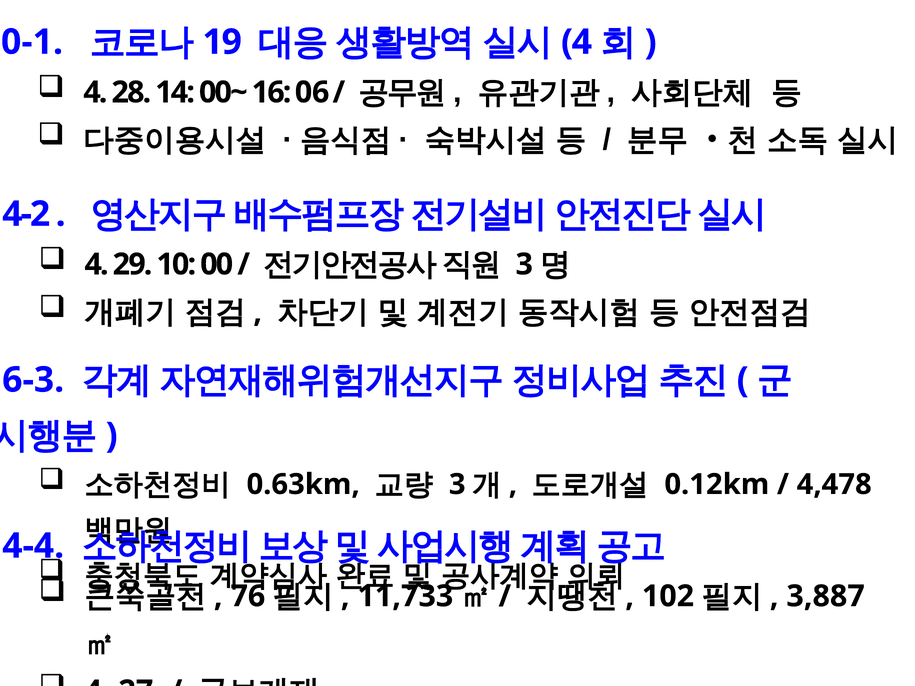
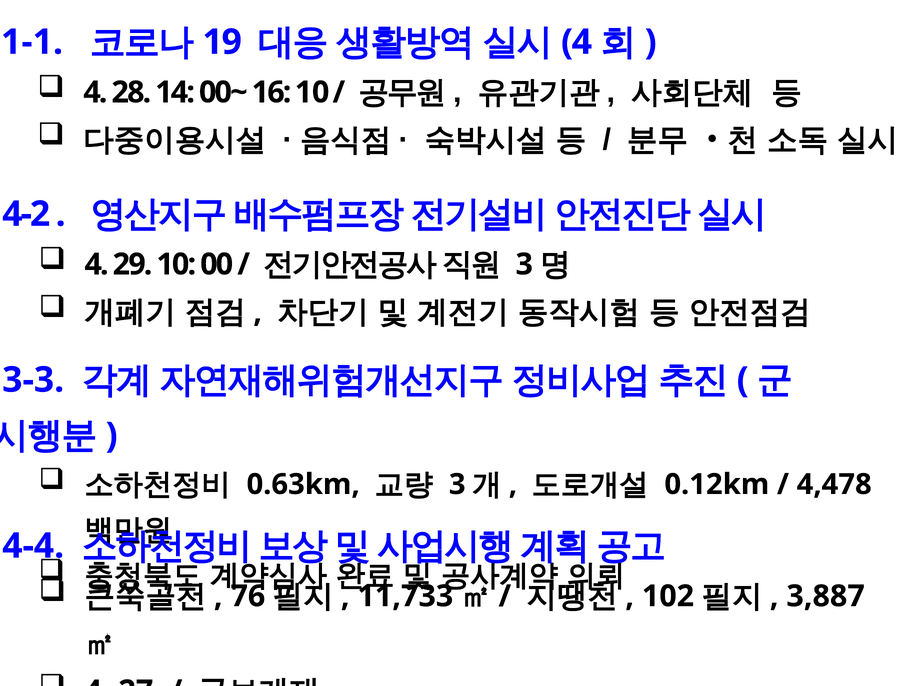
0-1: 0-1 -> 1-1 (32, 42)
16 06: 06 -> 10 (312, 92)
6-3: 6-3 -> 3-3 (33, 380)
